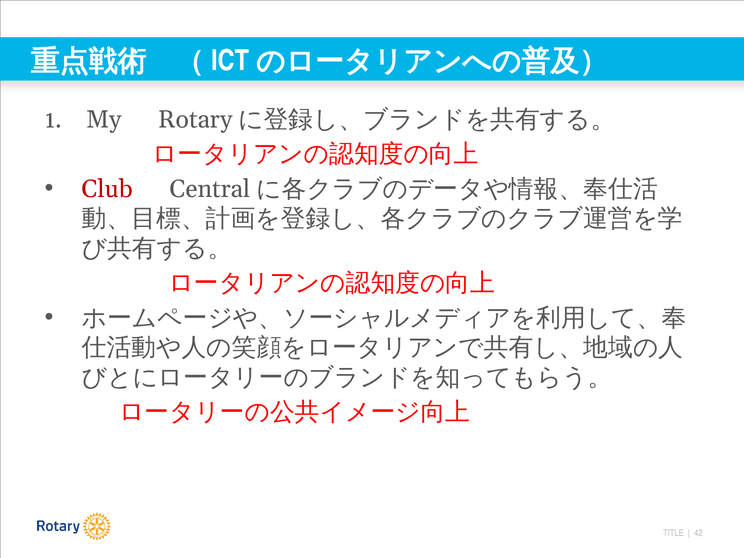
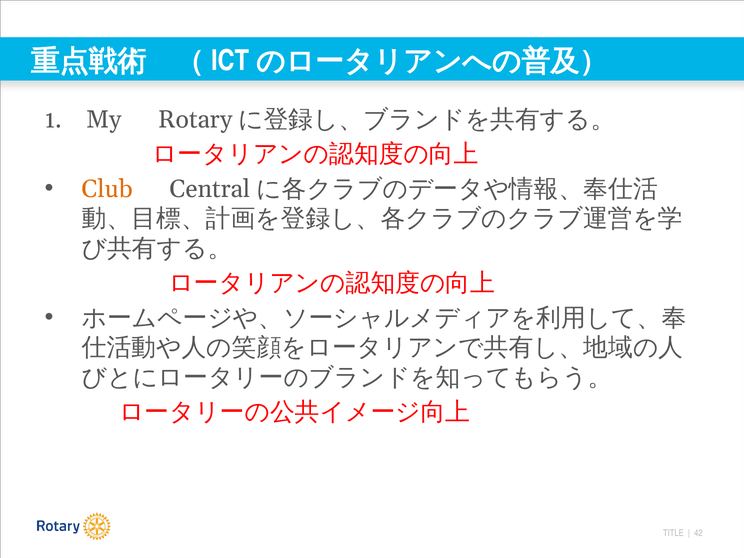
Club colour: red -> orange (107, 189)
